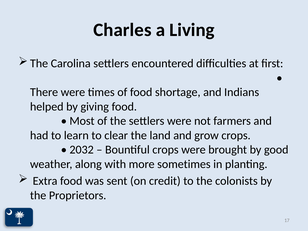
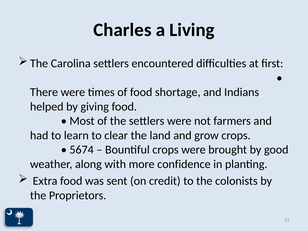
2032: 2032 -> 5674 (82, 150)
sometimes: sometimes -> confidence (184, 164)
